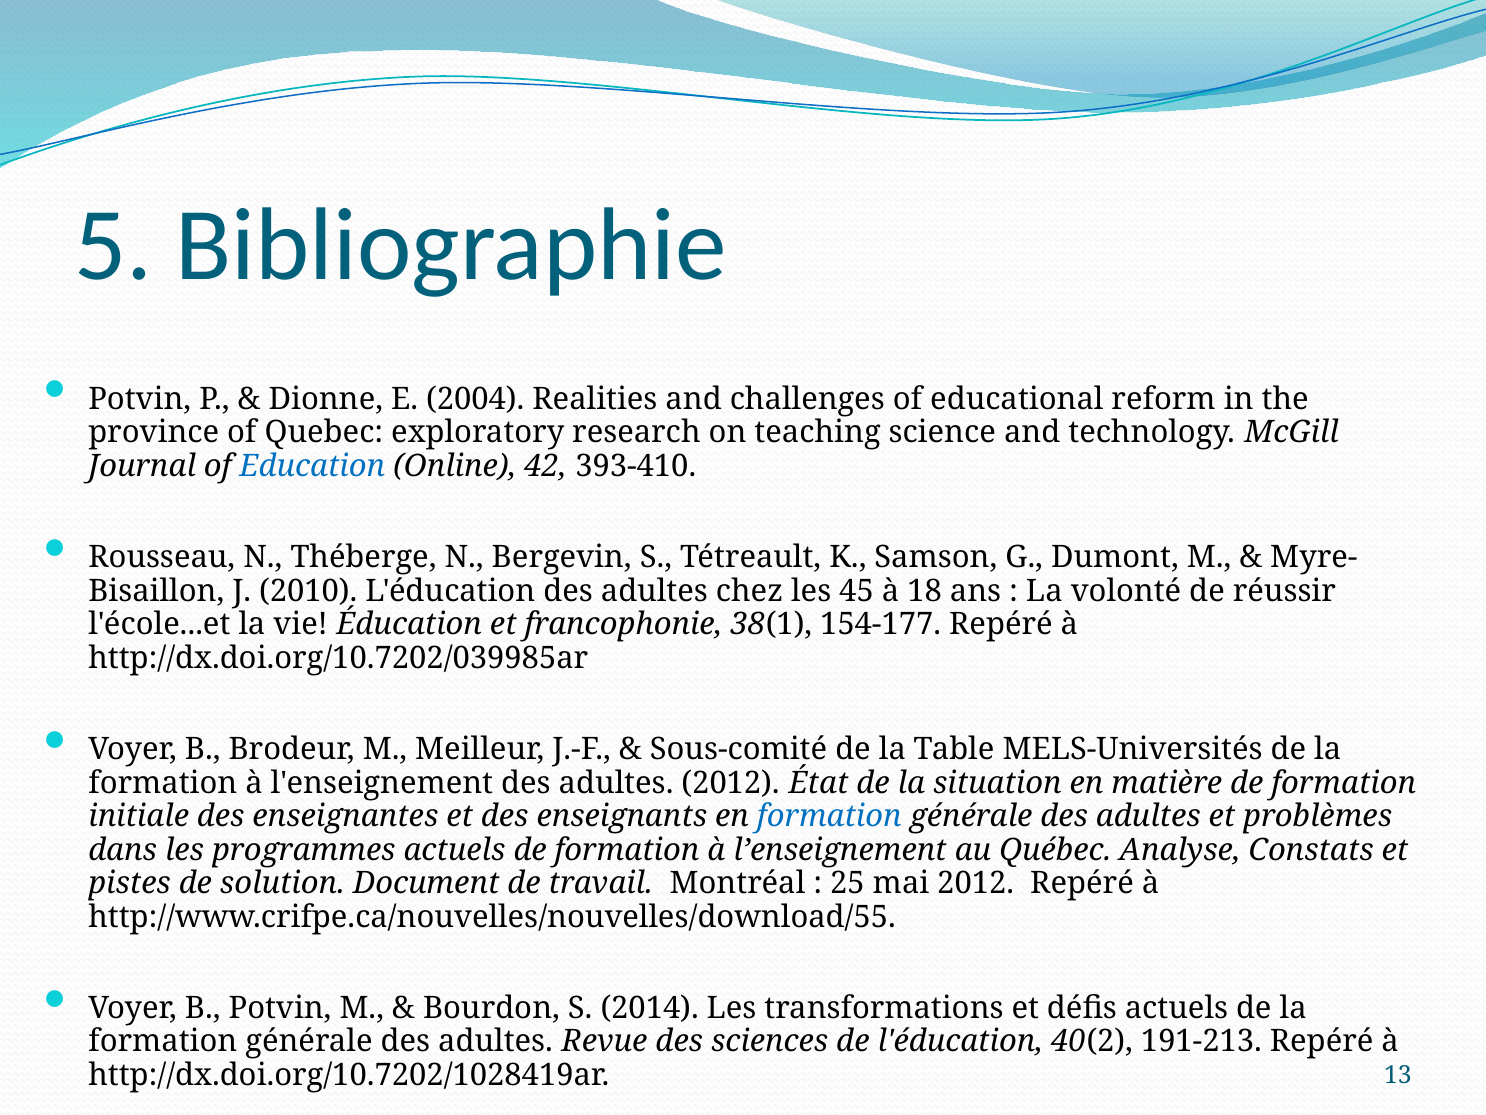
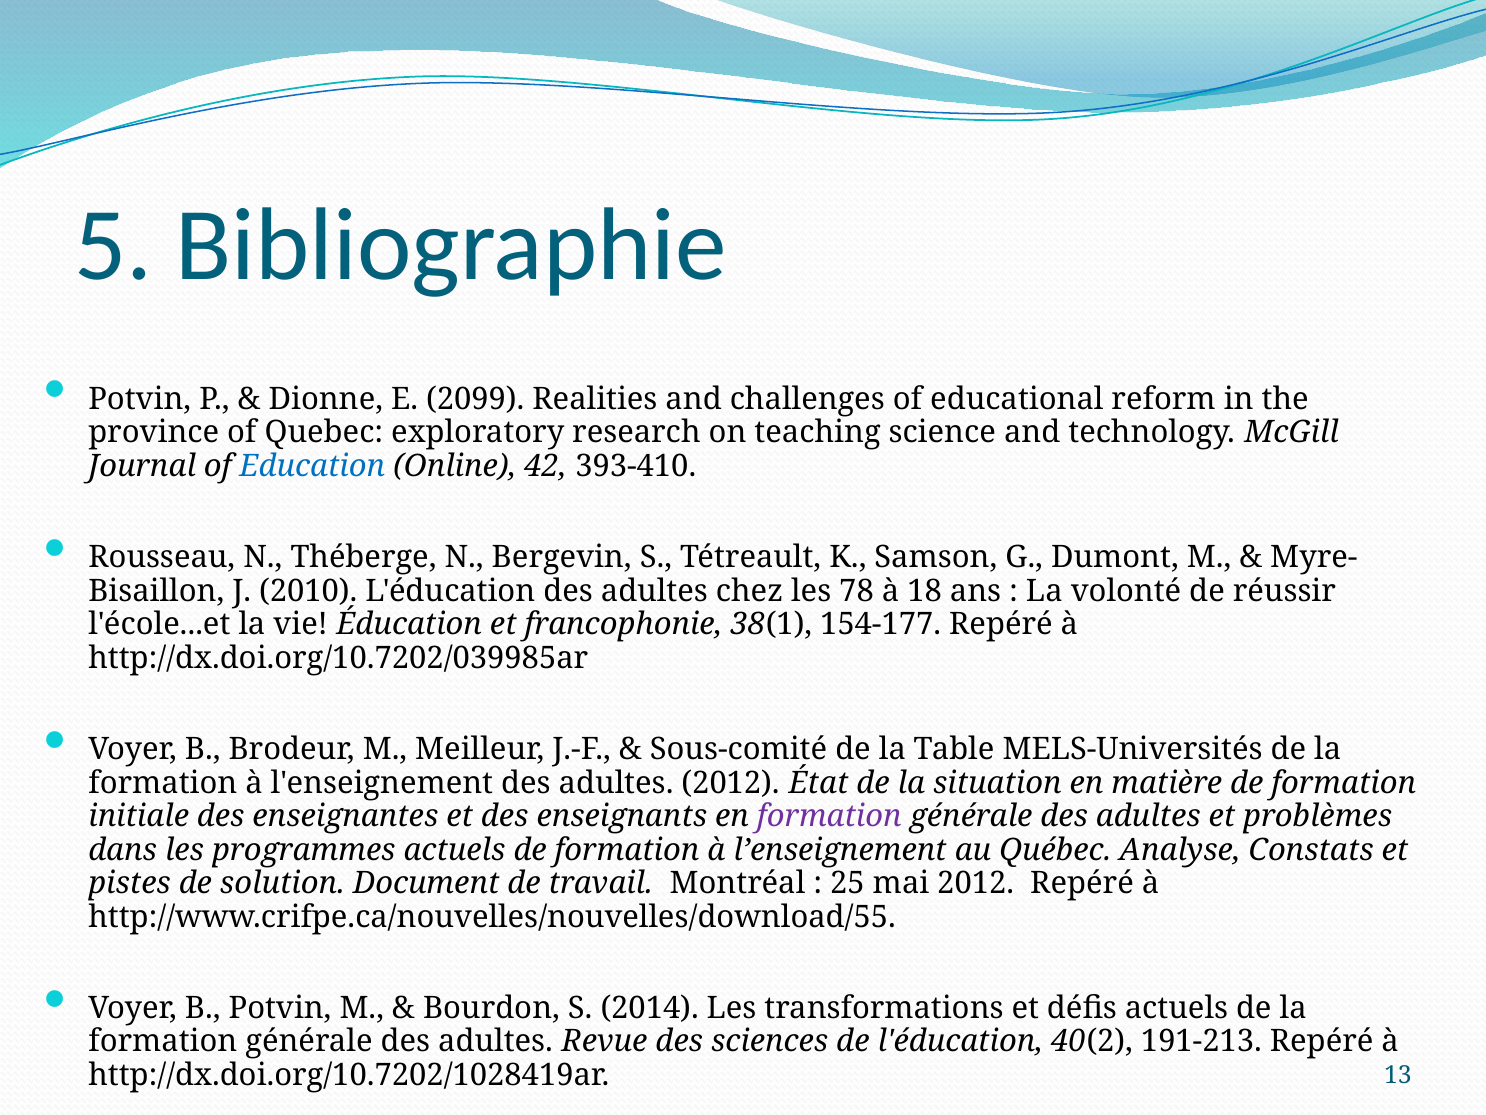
2004: 2004 -> 2099 (475, 399)
45: 45 -> 78 (857, 591)
formation colour: blue -> purple (829, 816)
